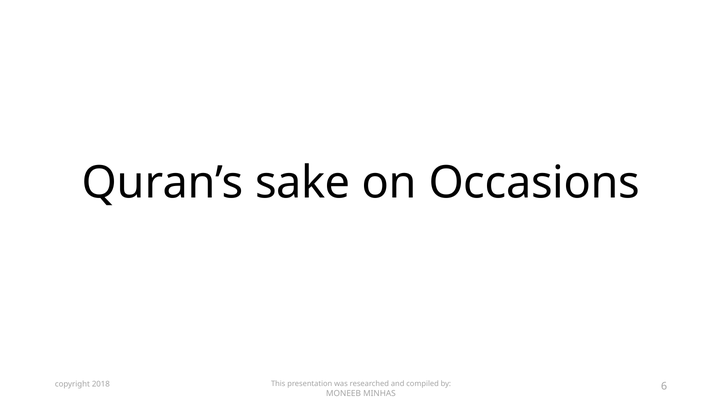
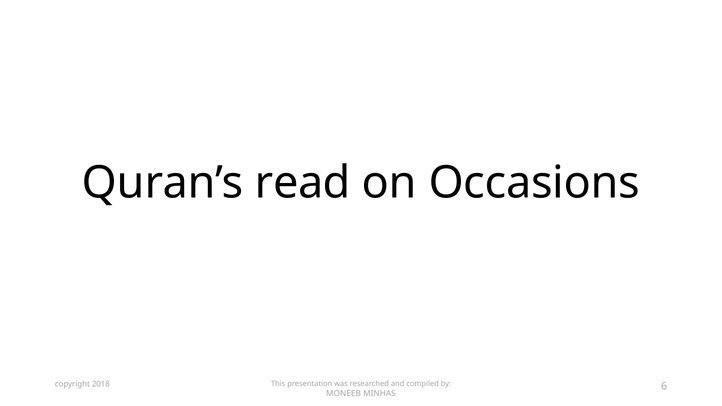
sake: sake -> read (303, 183)
